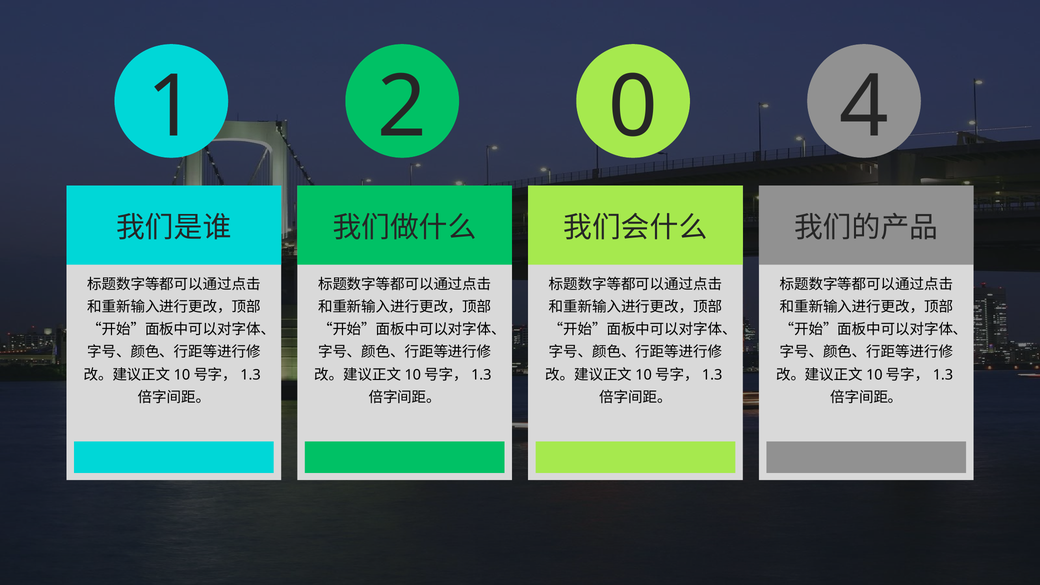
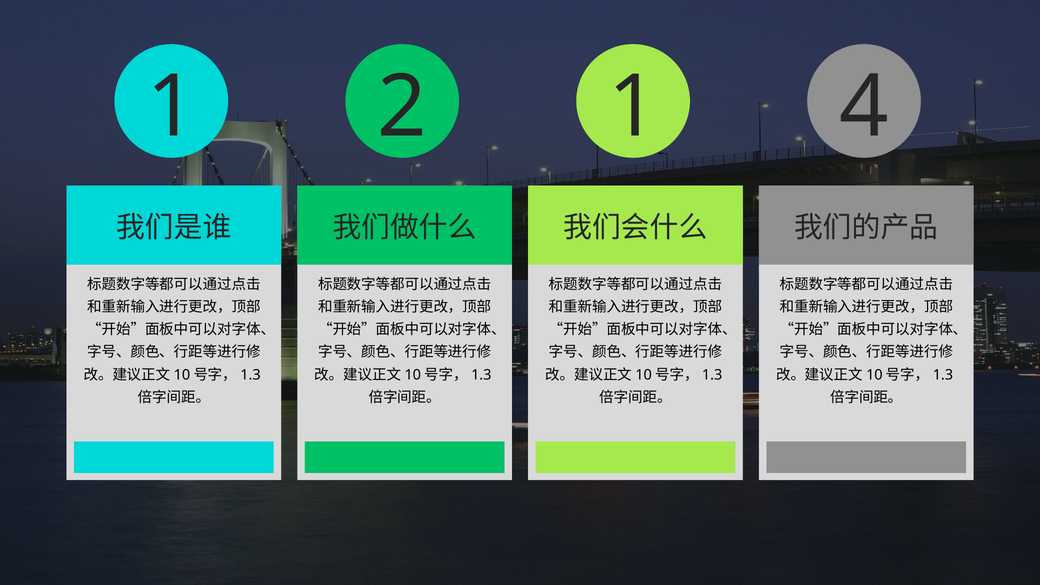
2 0: 0 -> 1 (633, 107)
